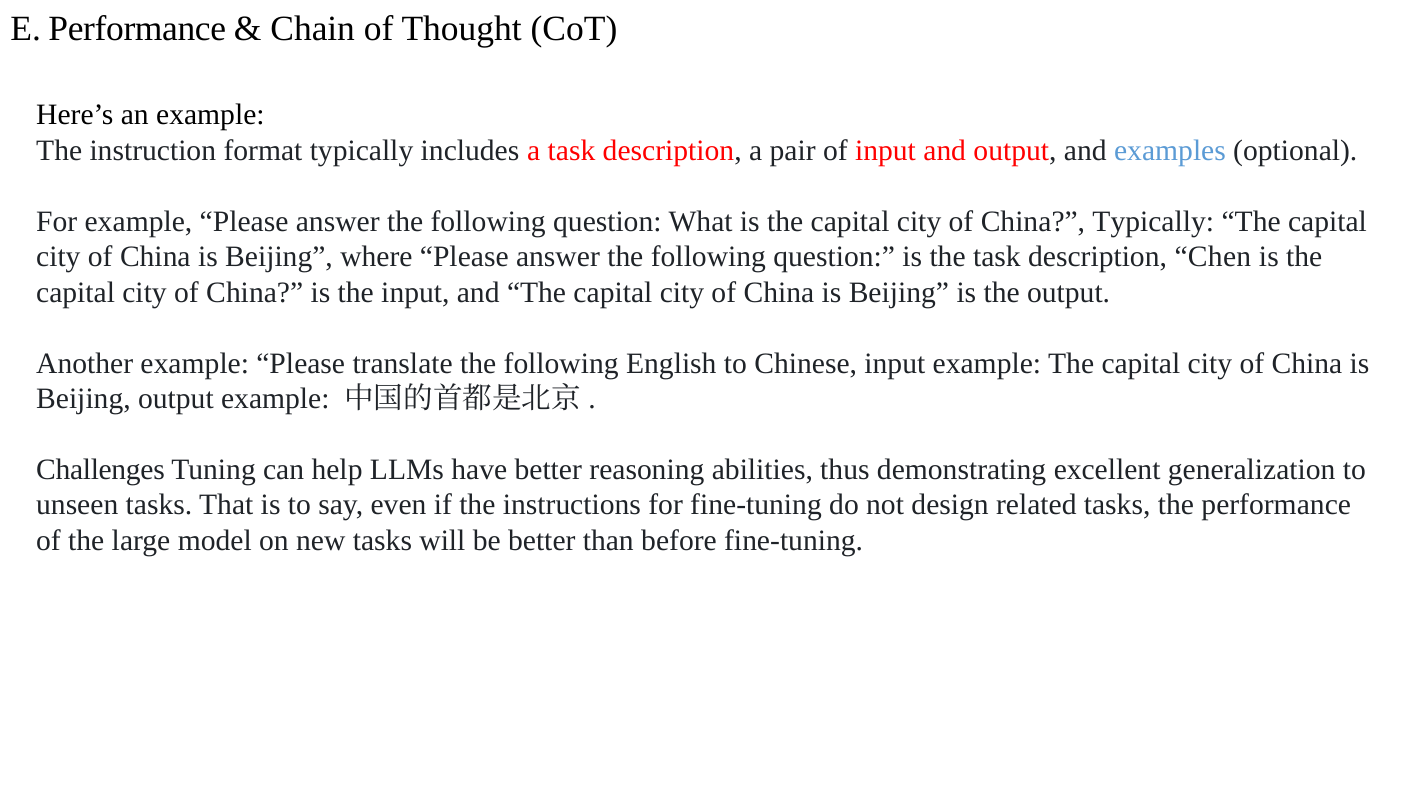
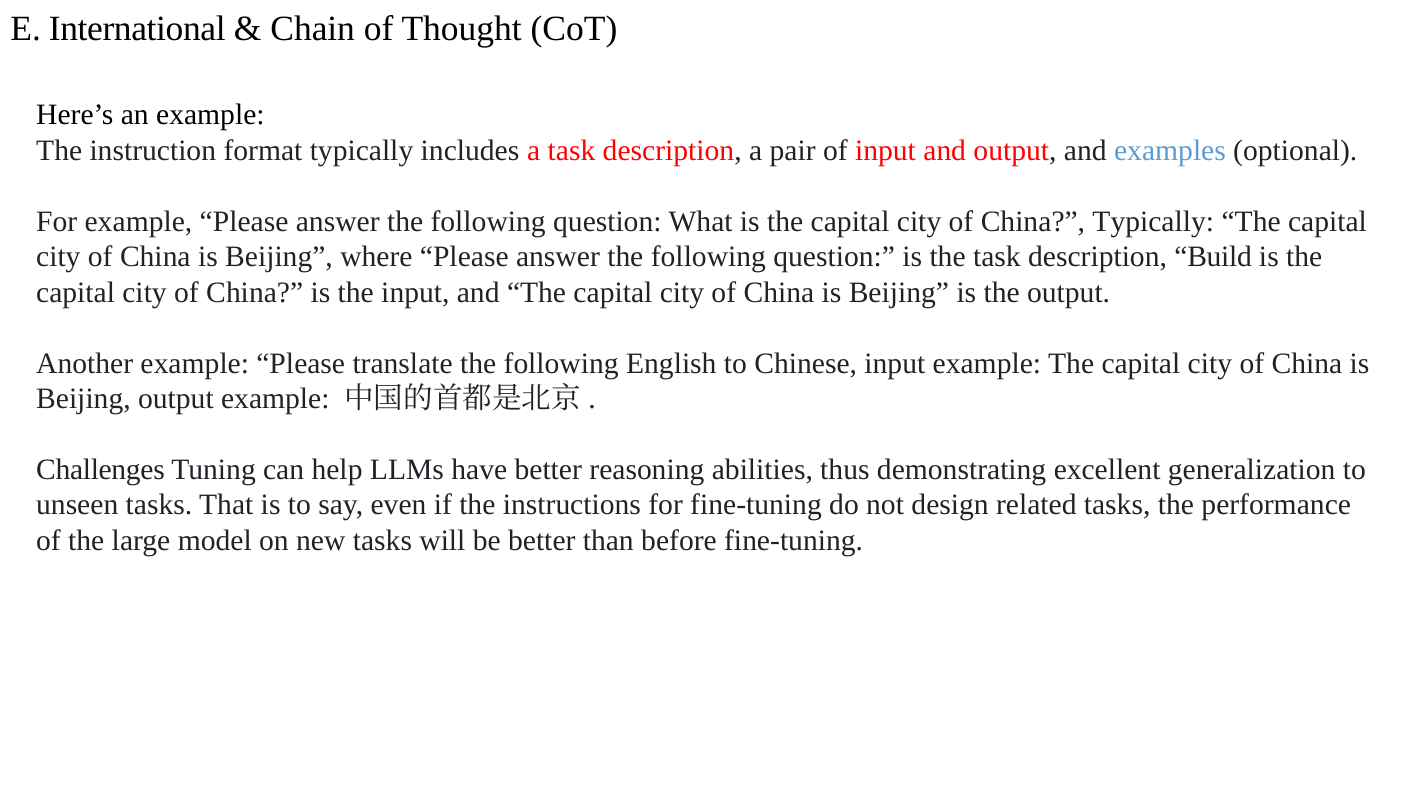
E Performance: Performance -> International (137, 29)
Chen: Chen -> Build (1213, 257)
